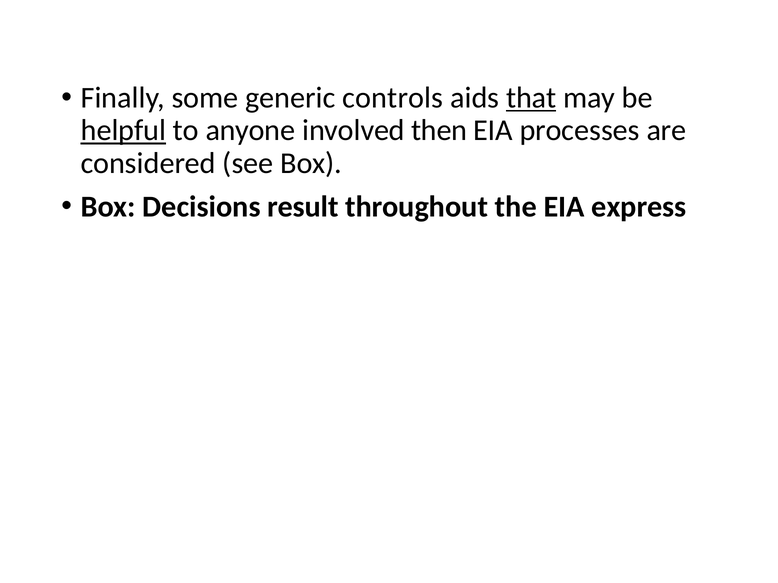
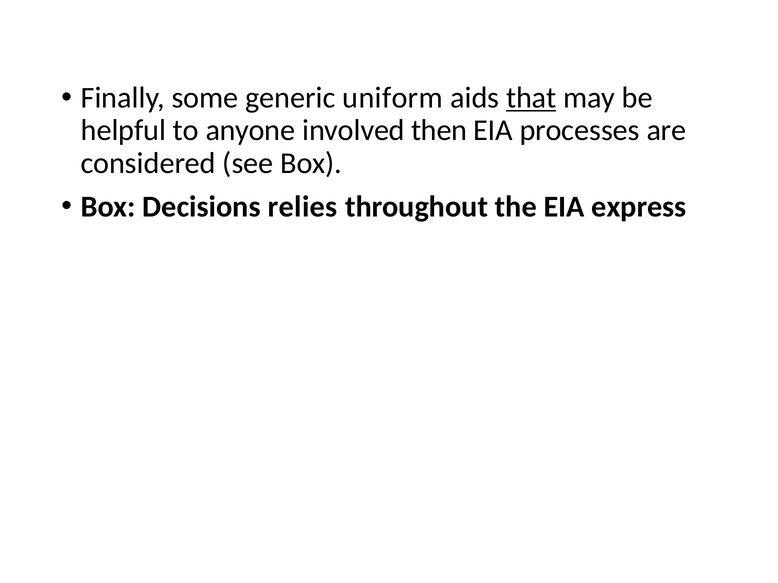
controls: controls -> uniform (393, 98)
helpful underline: present -> none (123, 131)
result: result -> relies (303, 207)
